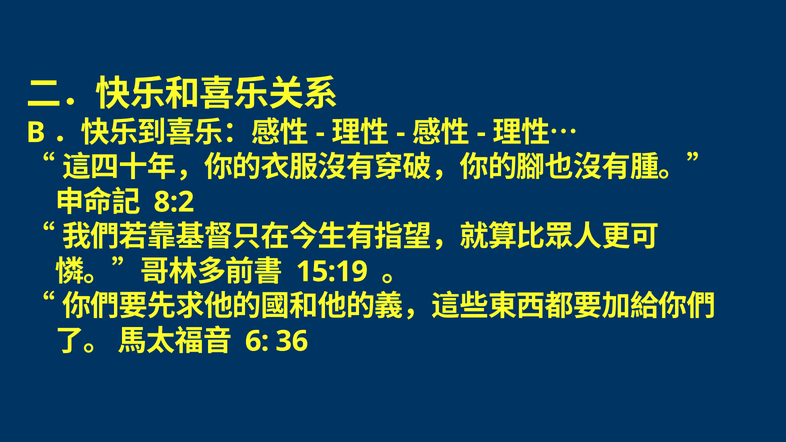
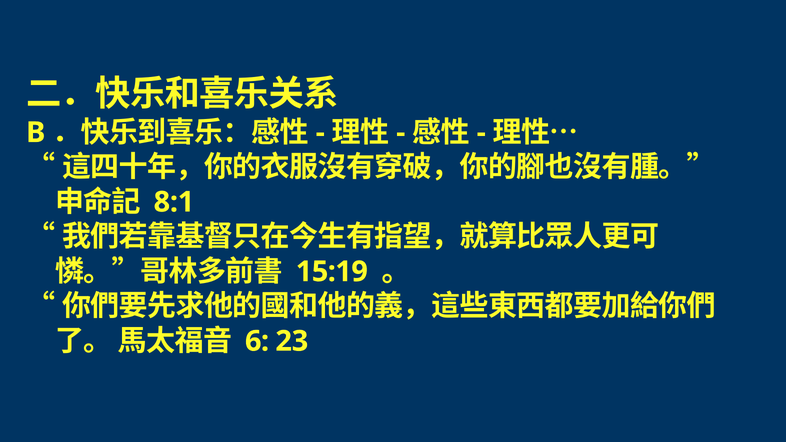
8:2: 8:2 -> 8:1 (174, 202)
36: 36 -> 23 (292, 341)
